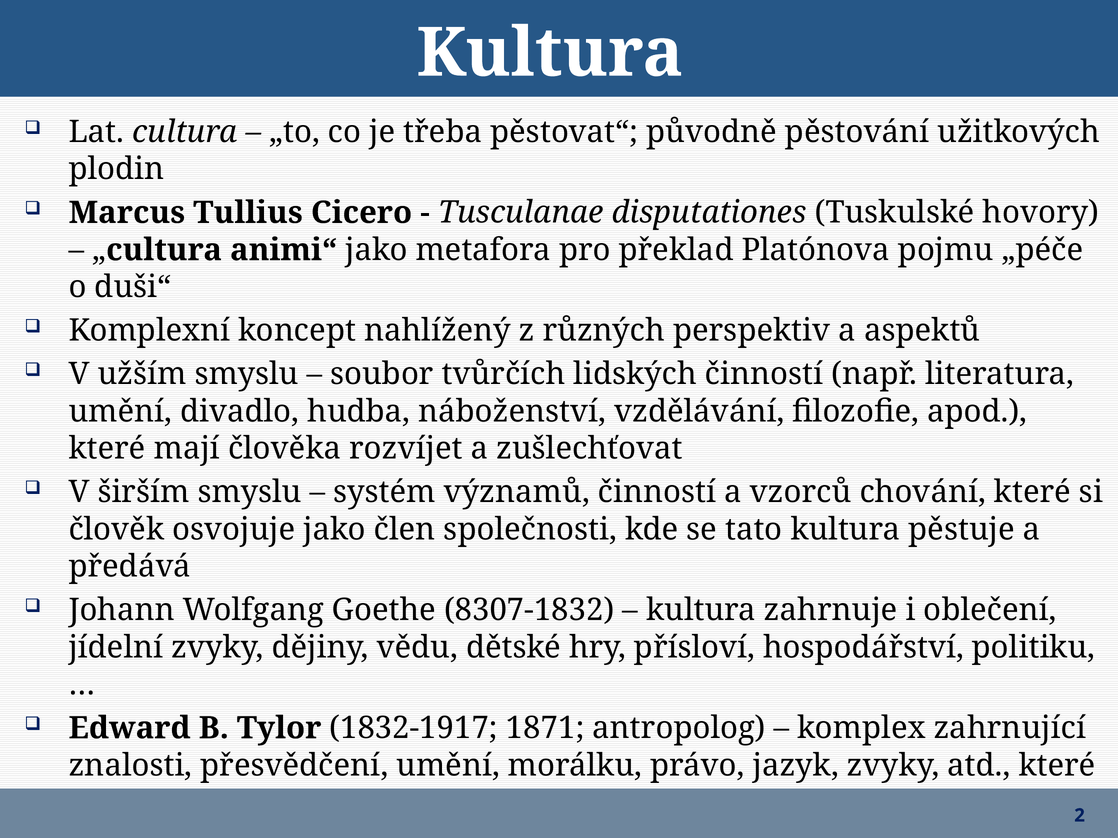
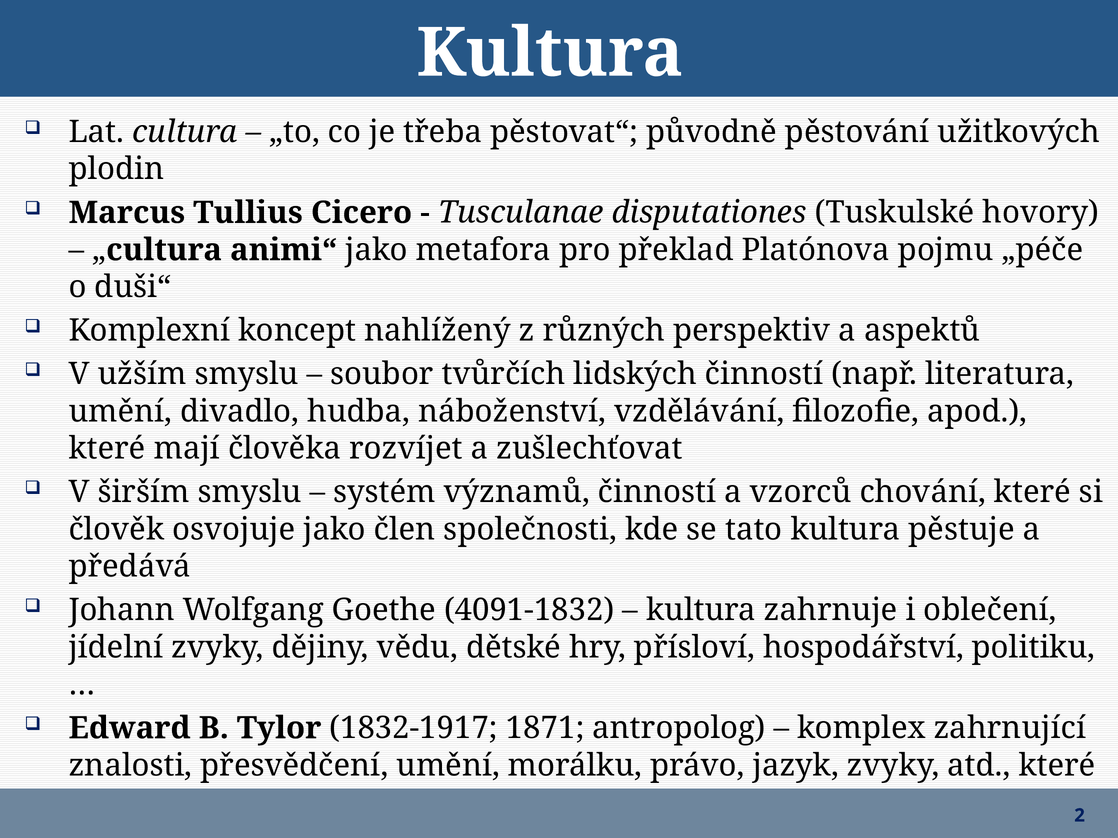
8307-1832: 8307-1832 -> 4091-1832 (529, 610)
